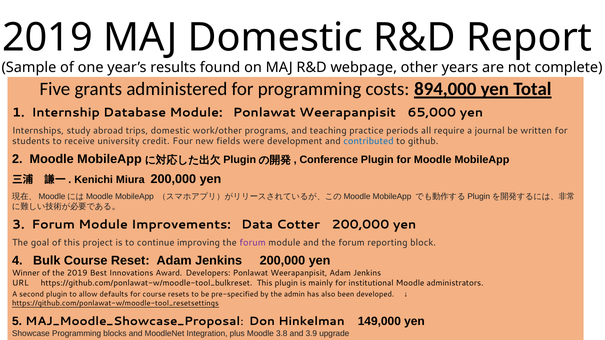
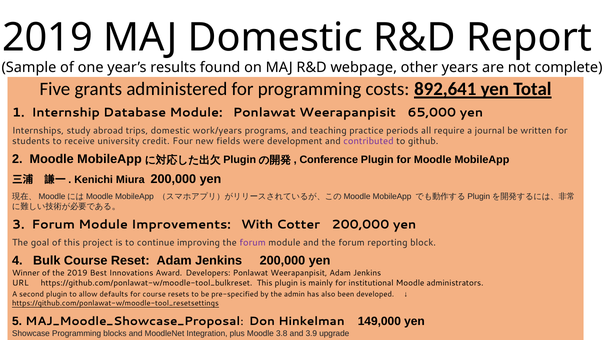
894,000: 894,000 -> 892,641 (445, 89)
work/other: work/other -> work/years (217, 131)
contributed colour: blue -> purple (369, 141)
Data: Data -> With (257, 225)
